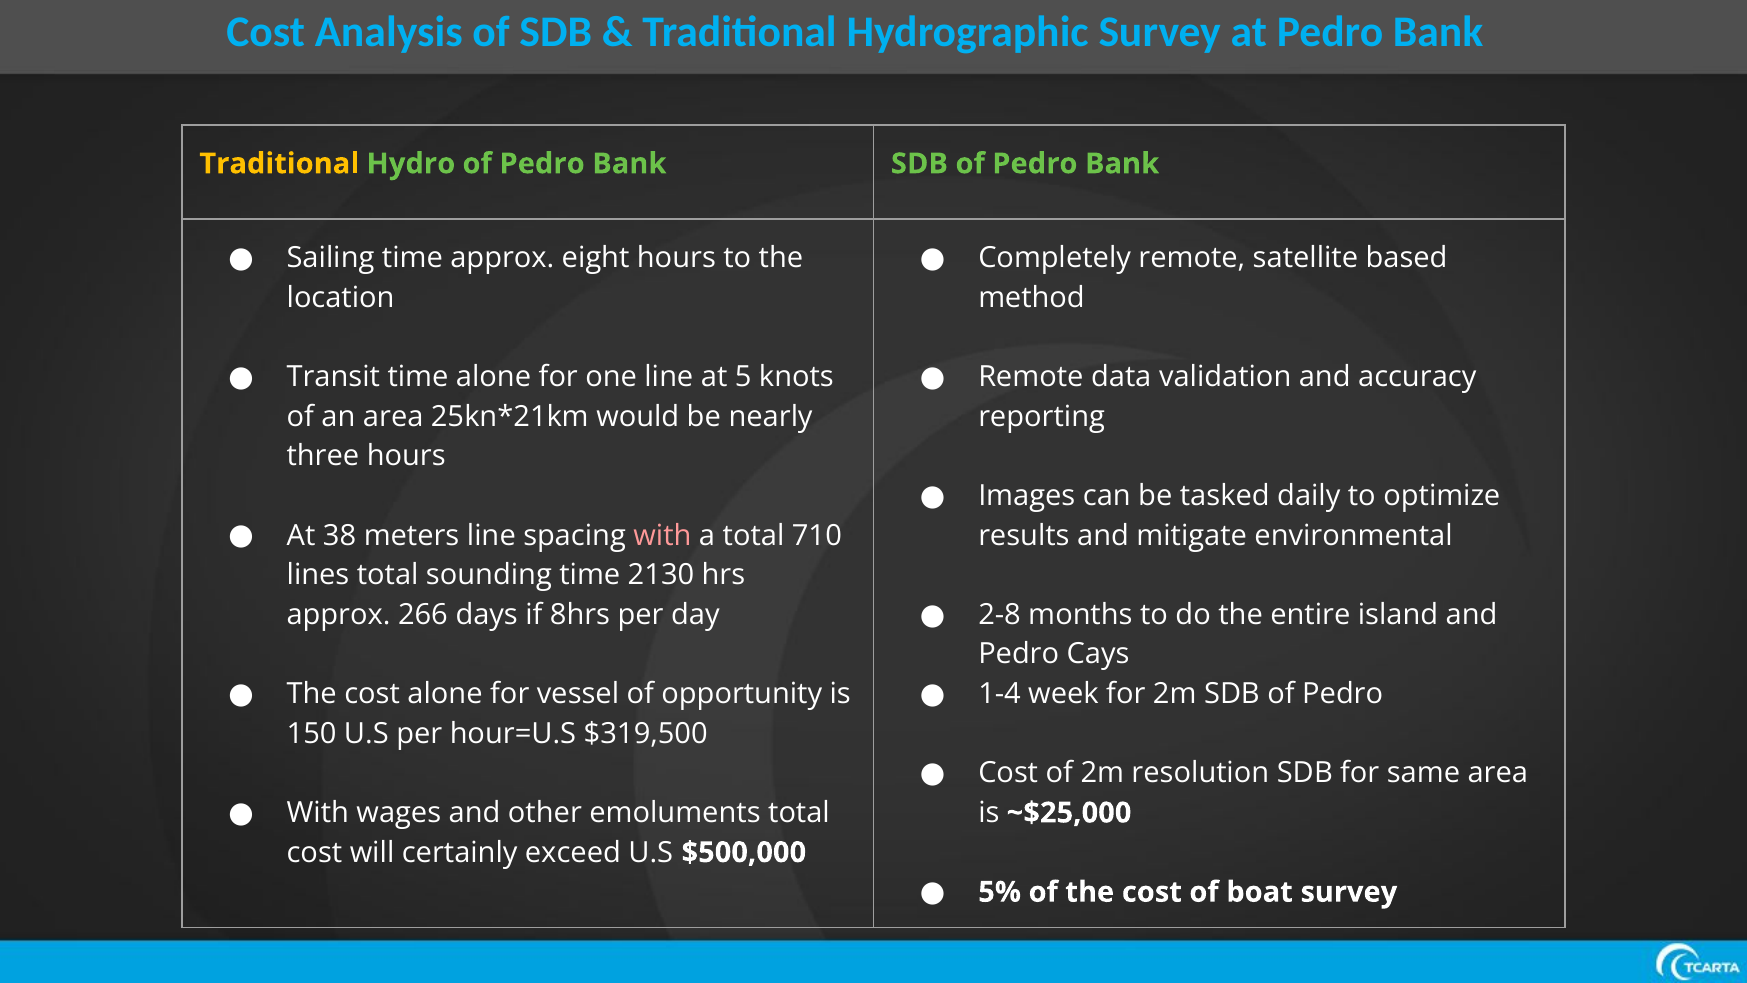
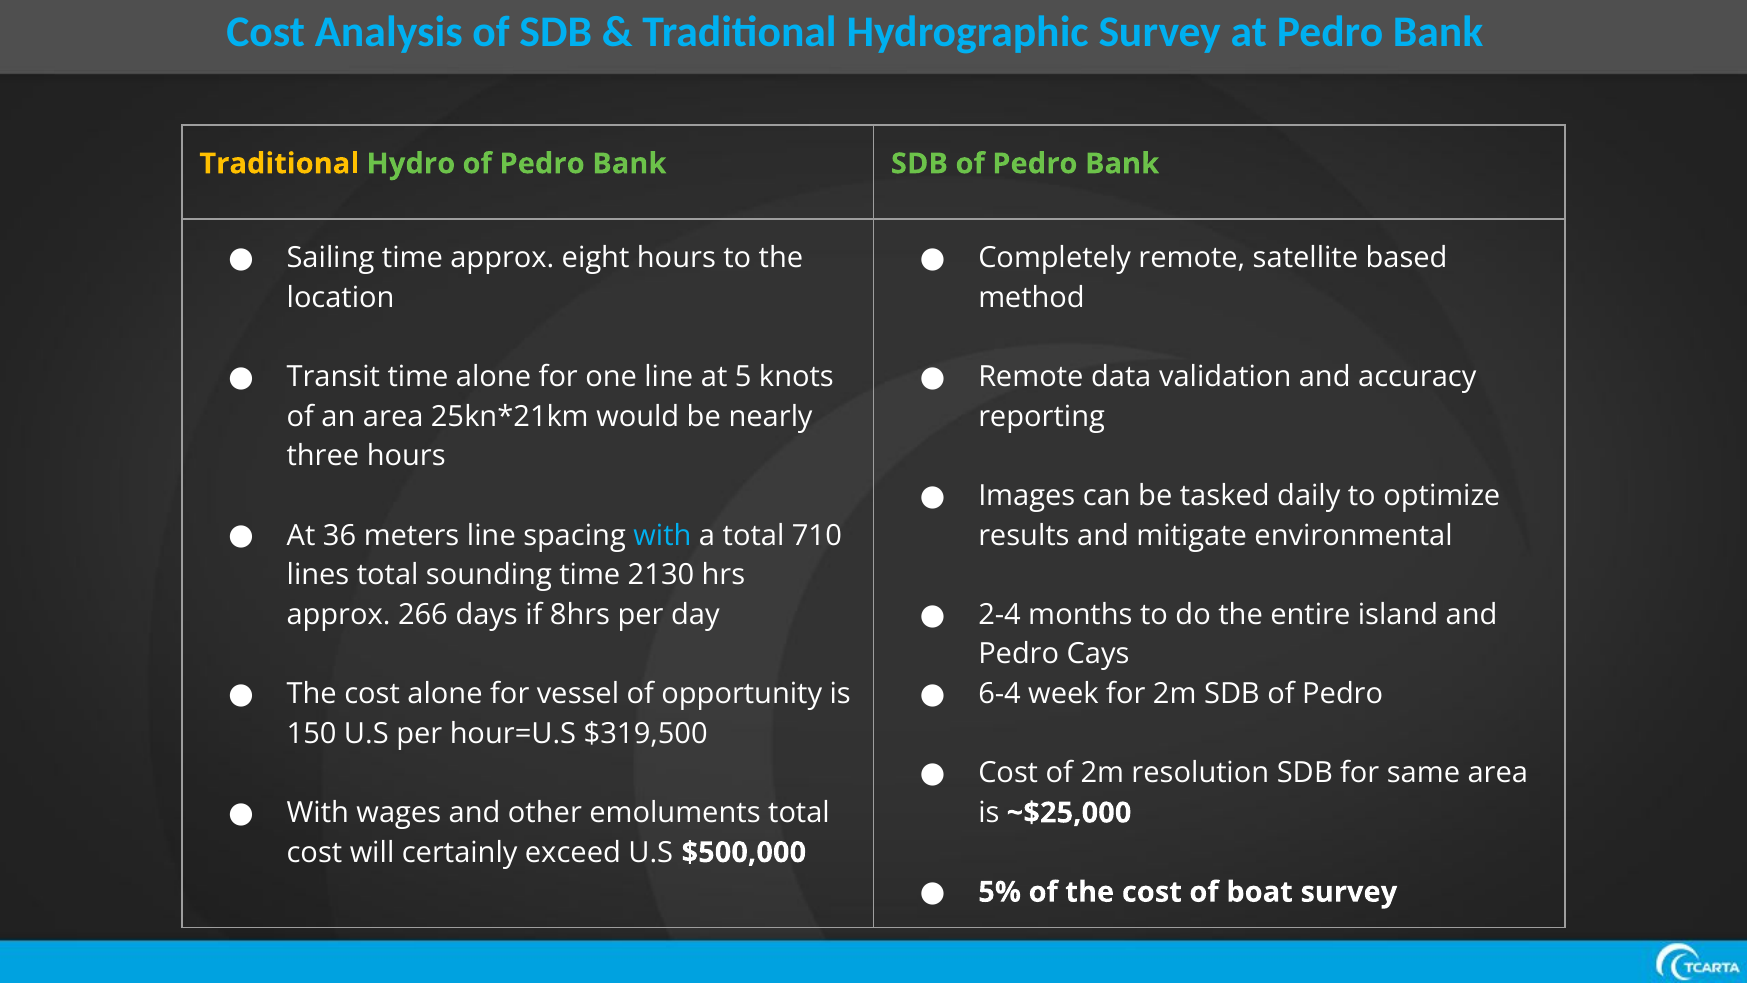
38: 38 -> 36 (339, 535)
with colour: pink -> light blue (662, 535)
2-8: 2-8 -> 2-4 (1000, 615)
1-4: 1-4 -> 6-4 (1000, 694)
